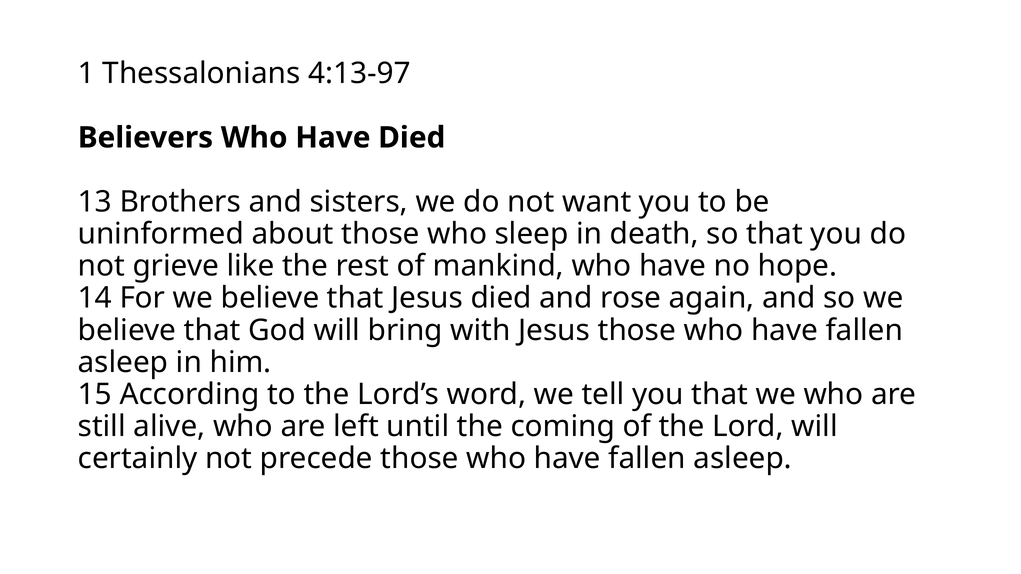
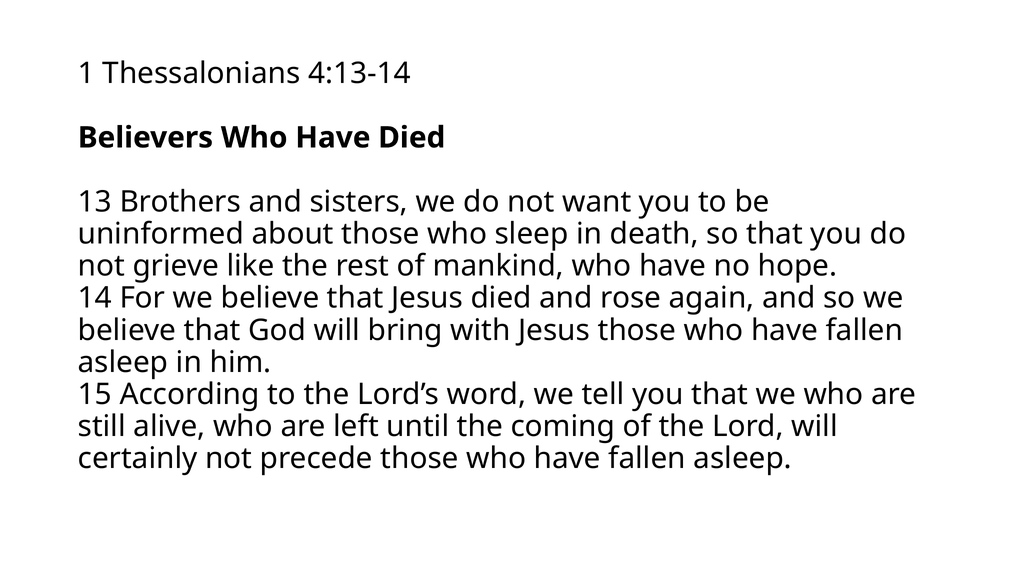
4:13-97: 4:13-97 -> 4:13-14 (359, 73)
